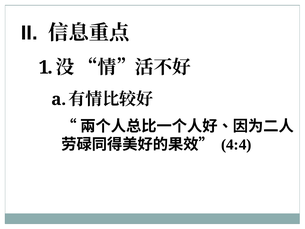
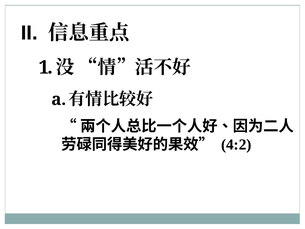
4:4: 4:4 -> 4:2 (236, 144)
